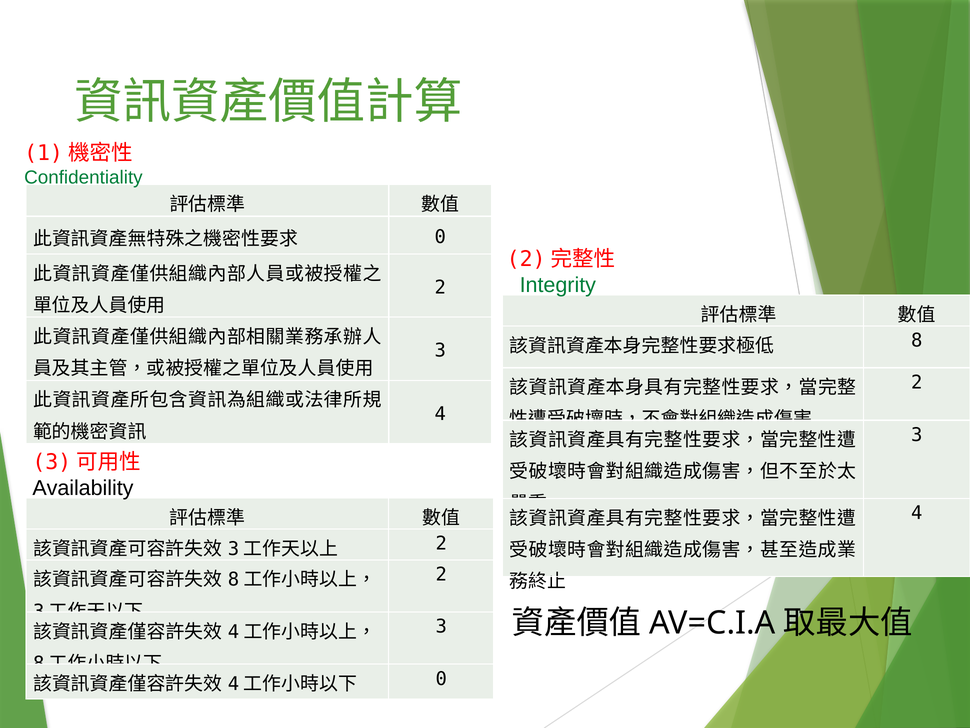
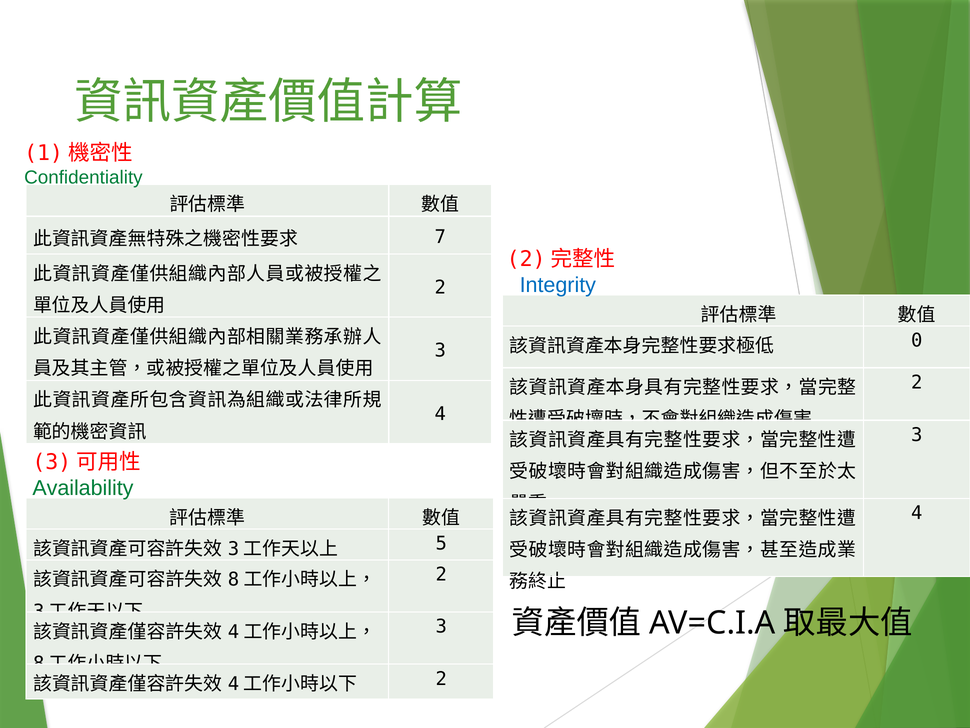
0: 0 -> 7 (440, 237)
Integrity colour: green -> blue (558, 285)
8: 8 -> 0 (917, 340)
Availability colour: black -> green (83, 488)
2: 2 -> 5 (441, 543)
0: 0 -> 2 (441, 678)
